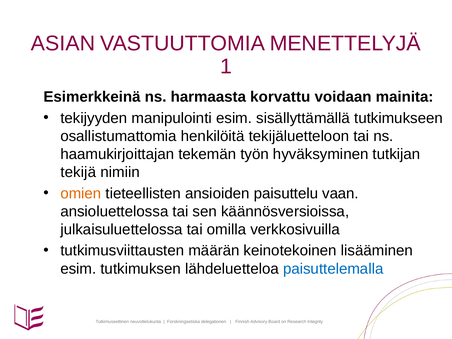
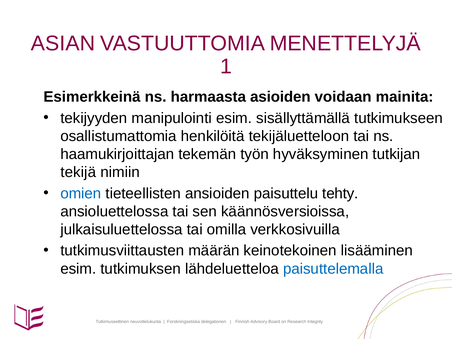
korvattu: korvattu -> asioiden (280, 97)
omien colour: orange -> blue (81, 193)
vaan: vaan -> tehty (340, 193)
